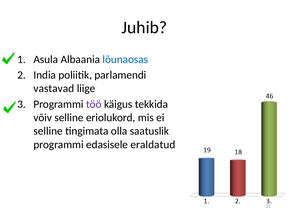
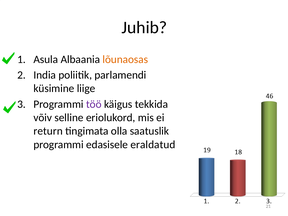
lõunaosas colour: blue -> orange (125, 59)
vastavad: vastavad -> küsimine (54, 88)
selline: selline -> return (48, 131)
